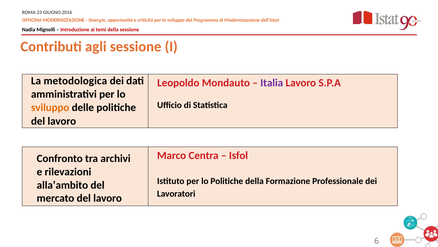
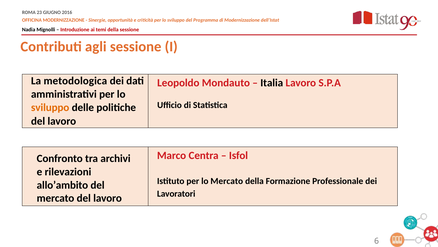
Italia colour: purple -> black (272, 83)
lo Politiche: Politiche -> Mercato (227, 181)
alla’ambito: alla’ambito -> allo’ambito (62, 185)
